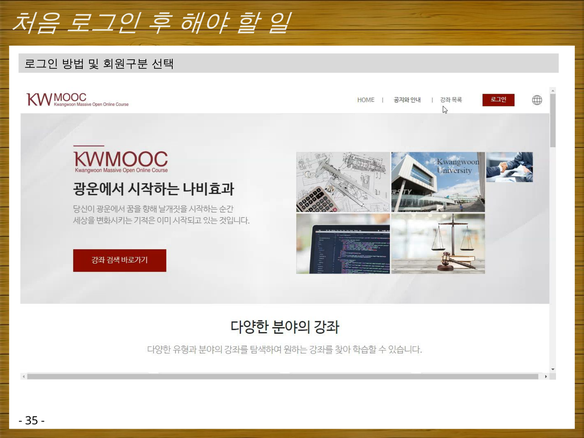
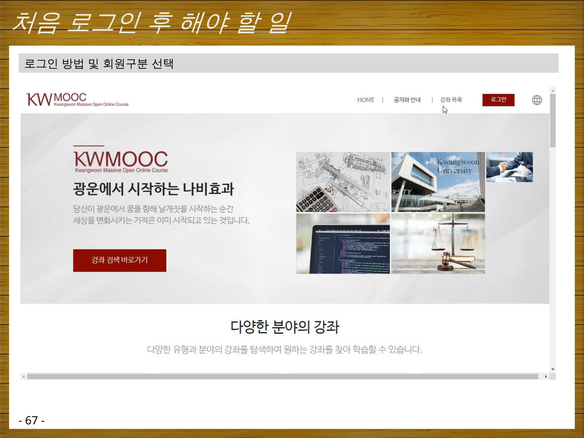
35: 35 -> 67 (32, 421)
